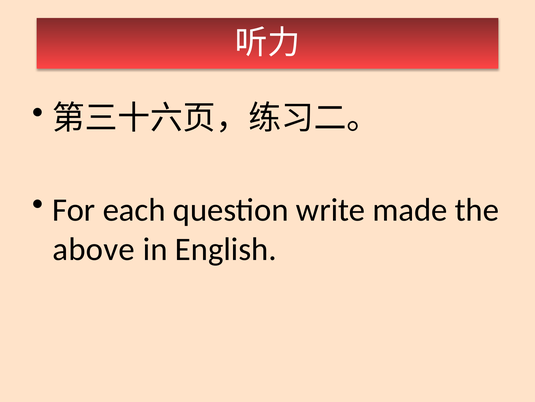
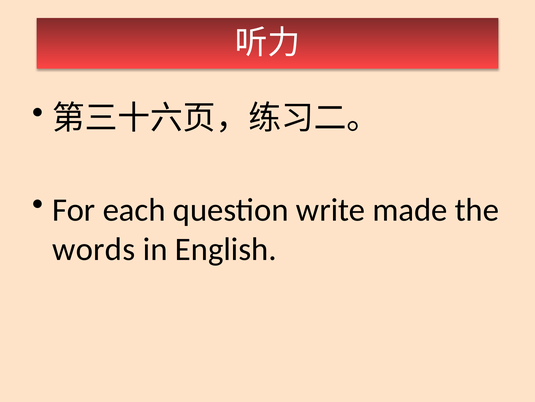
above: above -> words (94, 249)
